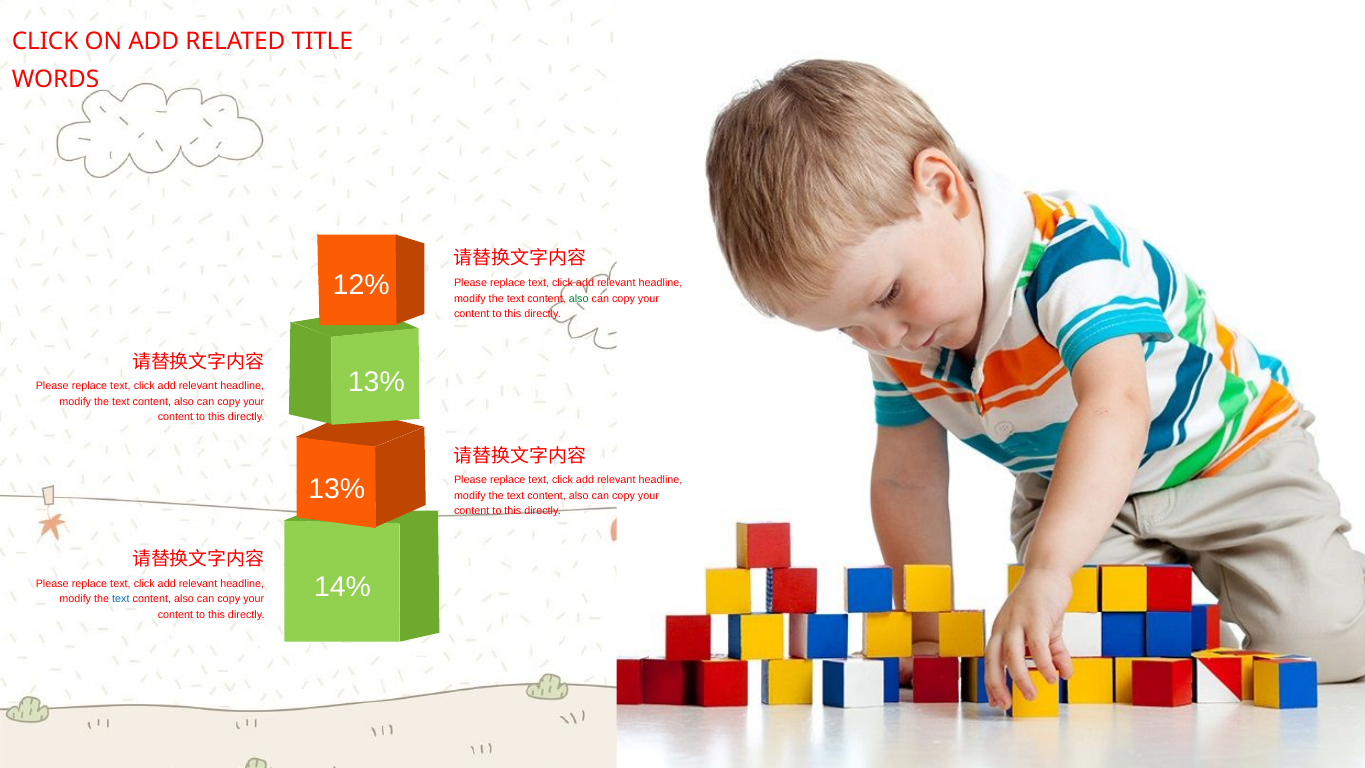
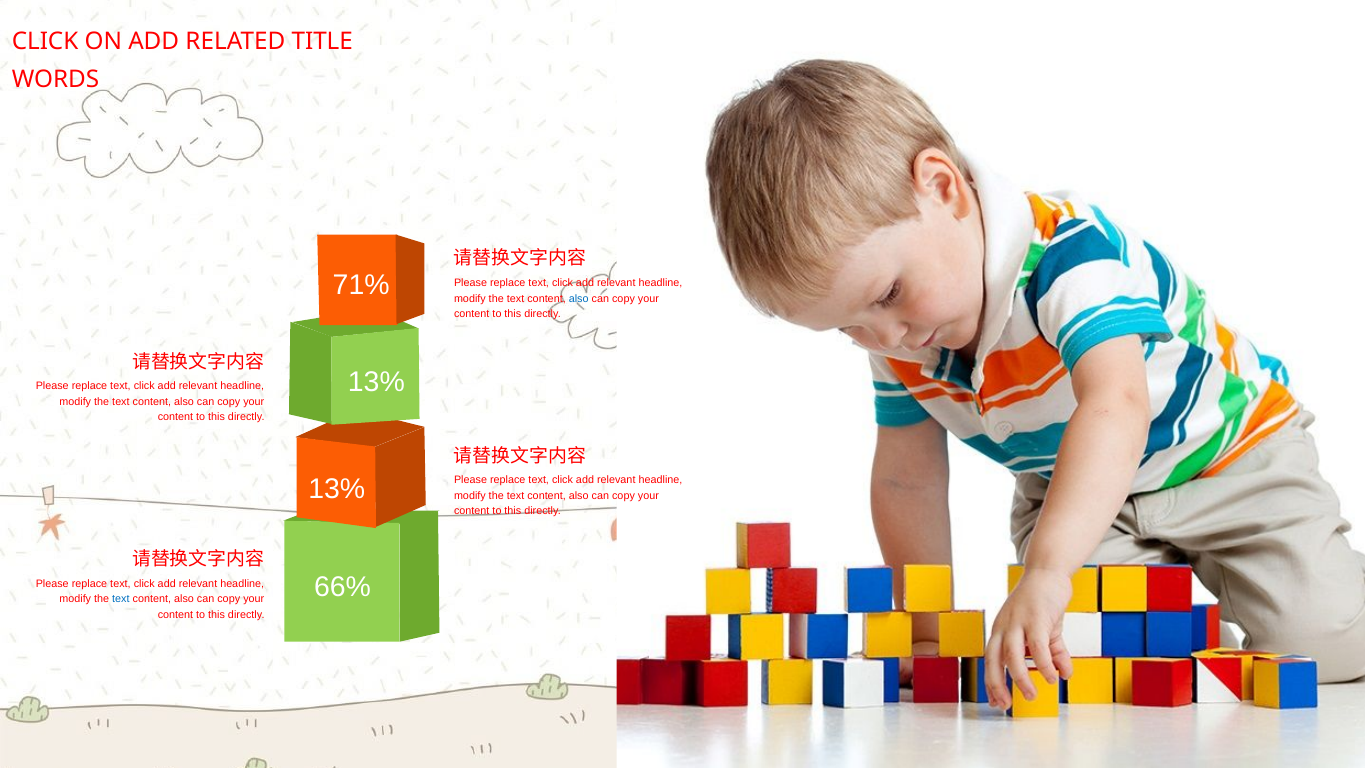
12%: 12% -> 71% (361, 285)
also colour: green -> blue (579, 298)
14%: 14% -> 66% (343, 587)
